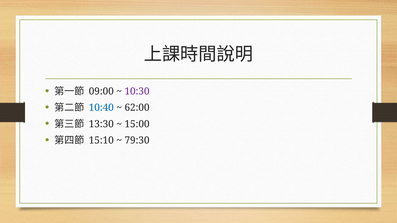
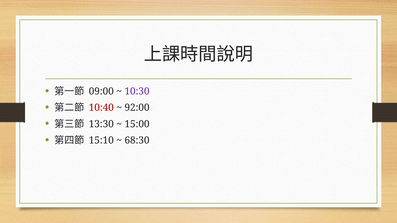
10:40 colour: blue -> red (101, 108)
62:00: 62:00 -> 92:00 (137, 108)
79:30: 79:30 -> 68:30 (137, 141)
